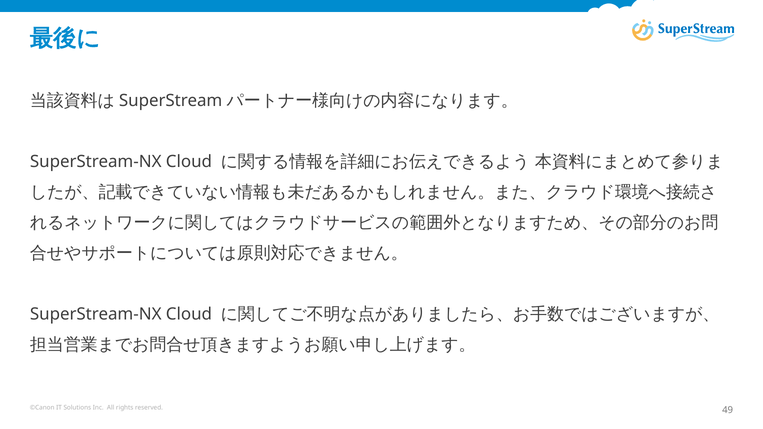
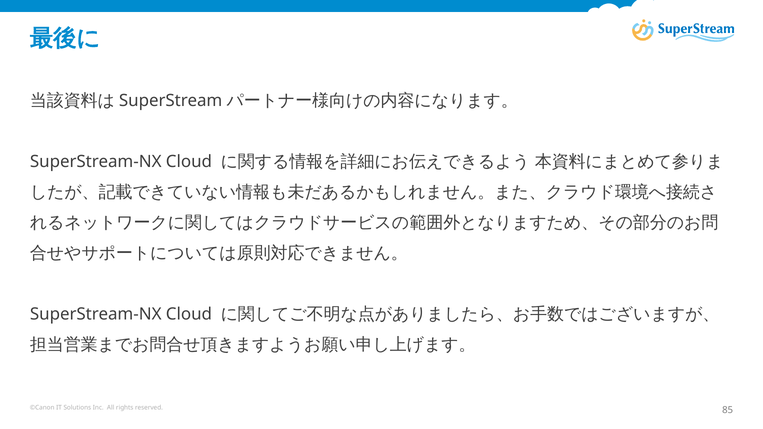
49: 49 -> 85 (728, 410)
